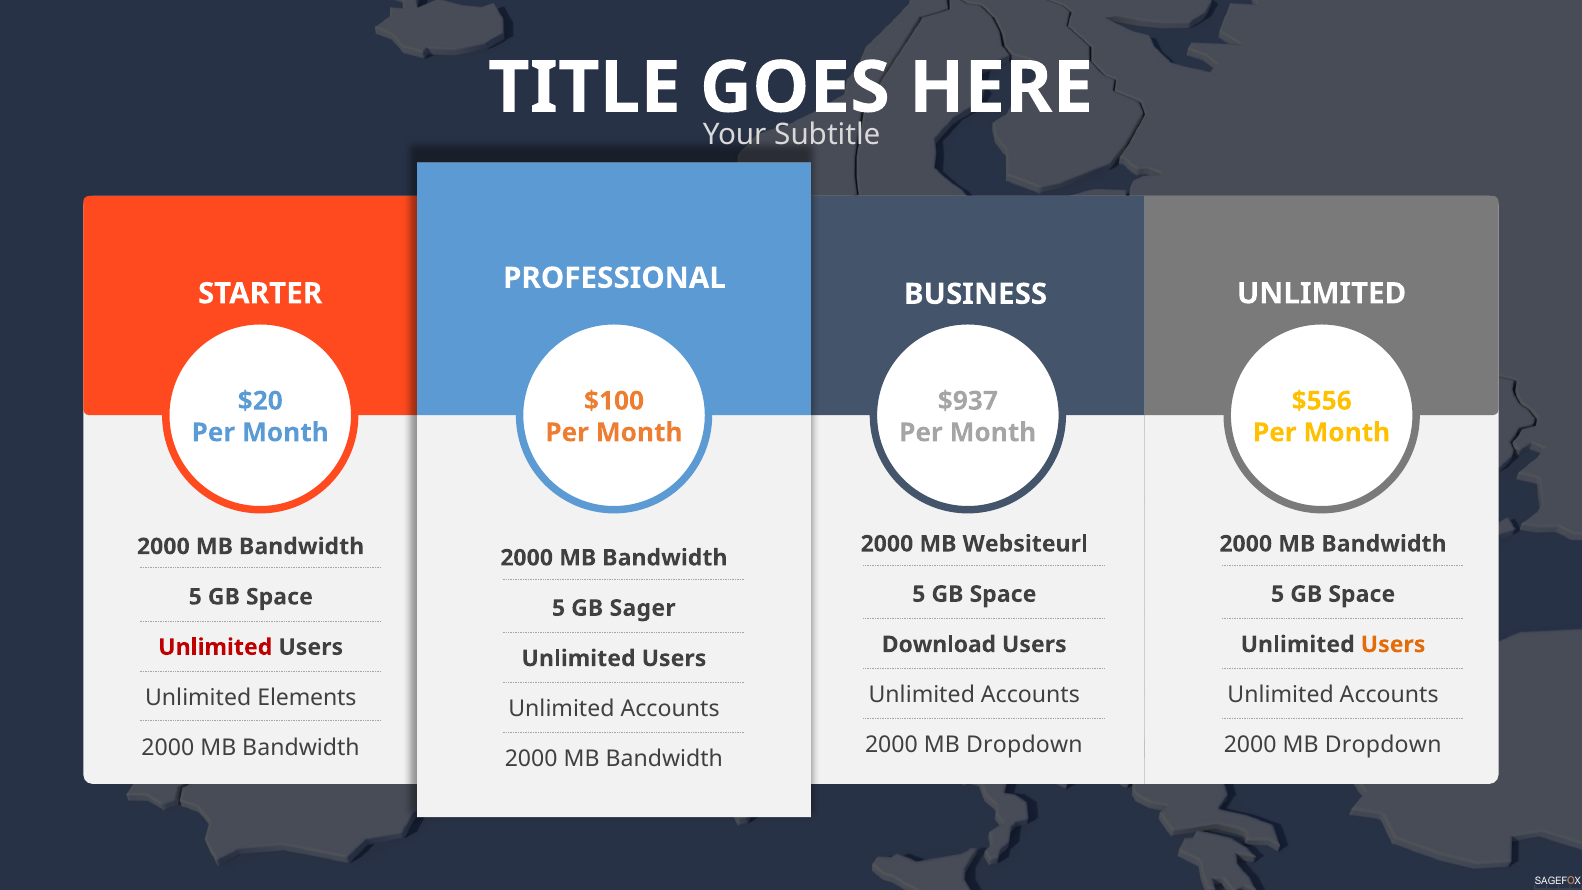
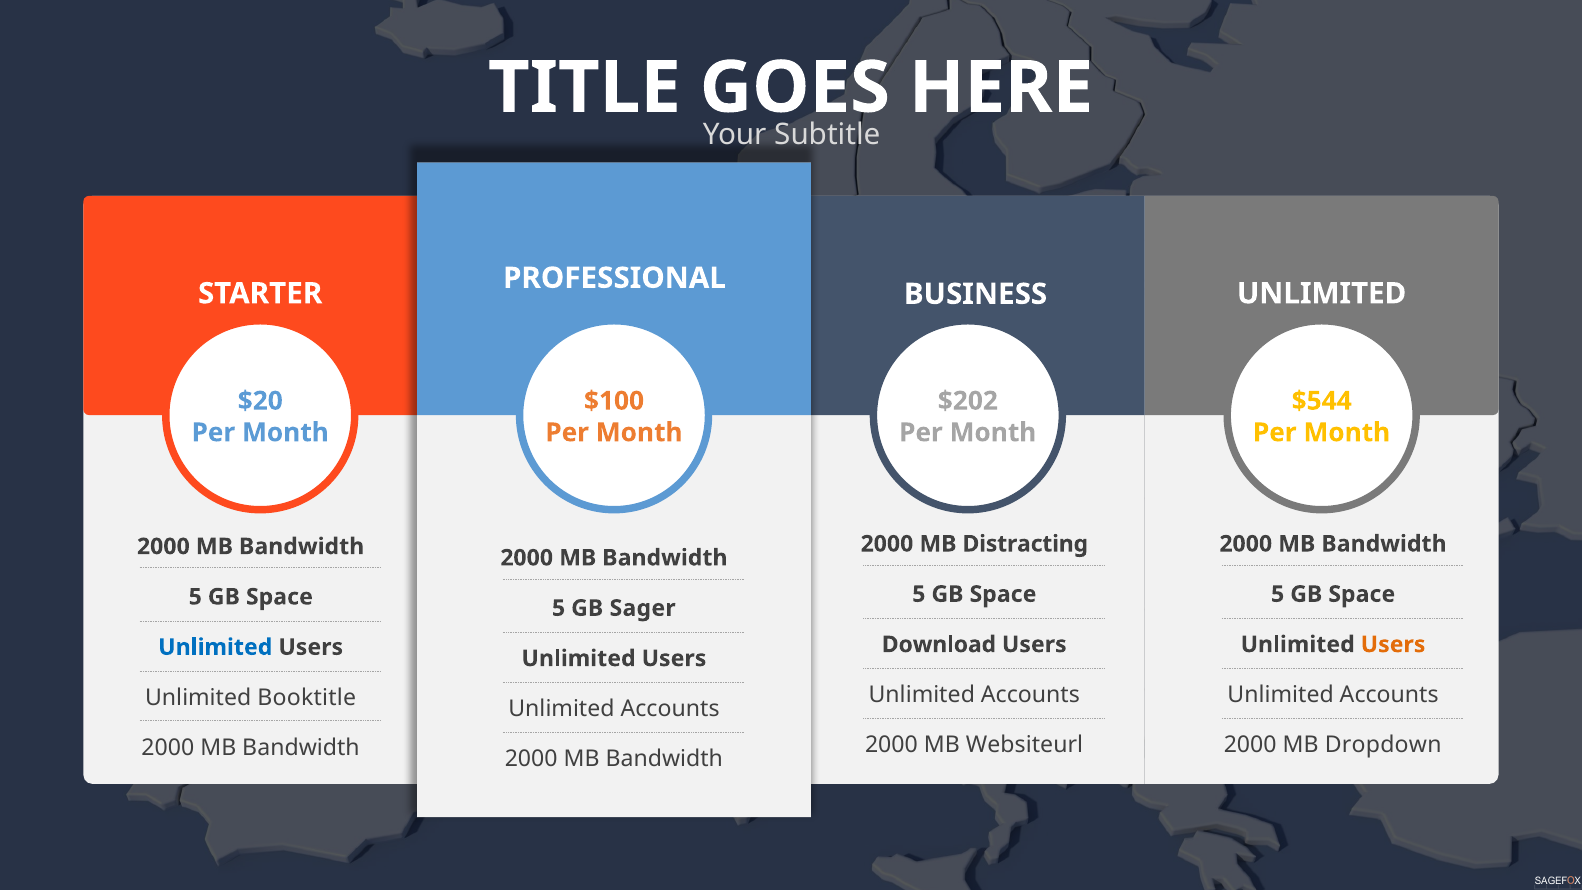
$937: $937 -> $202 (968, 401)
$556: $556 -> $544 (1322, 401)
Websiteurl: Websiteurl -> Distracting (1025, 544)
Unlimited colour: red -> blue (215, 647)
Elements: Elements -> Booktitle (307, 697)
Dropdown: Dropdown -> Websiteurl (1024, 745)
